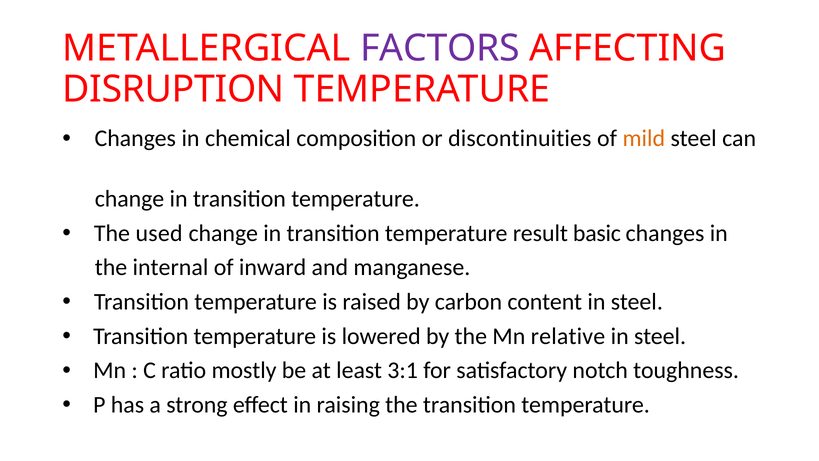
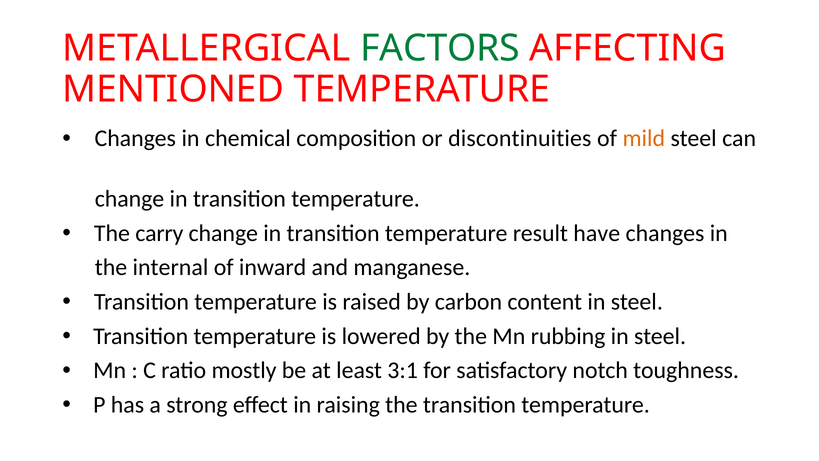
FACTORS colour: purple -> green (440, 49)
DISRUPTION: DISRUPTION -> MENTIONED (173, 89)
used: used -> carry (159, 233)
basic: basic -> have (597, 233)
relative: relative -> rubbing (568, 336)
